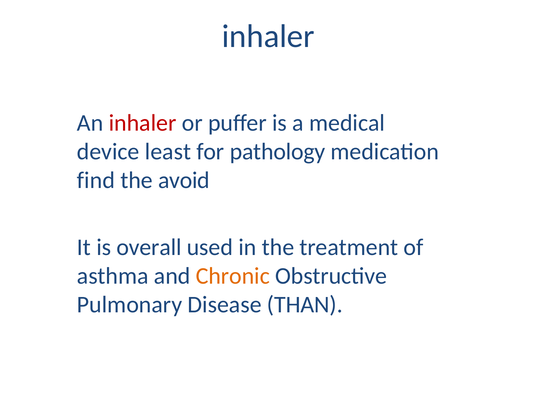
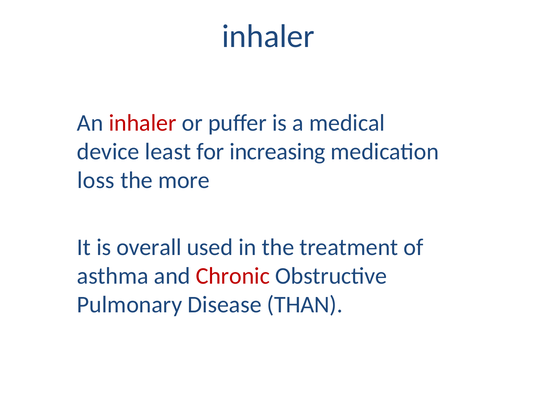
pathology: pathology -> increasing (277, 151)
find: find -> loss (96, 180)
avoid: avoid -> more (184, 180)
Chronic colour: orange -> red (233, 276)
